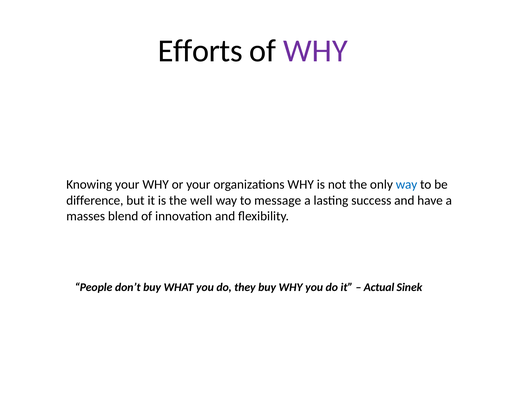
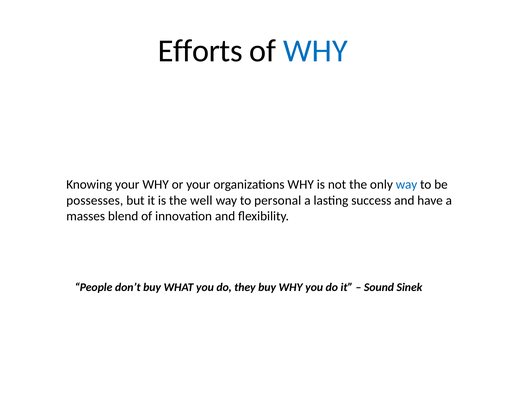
WHY colour: purple -> blue (316, 51)
difference: difference -> possesses (95, 201)
message: message -> personal (278, 201)
Actual: Actual -> Sound (379, 288)
